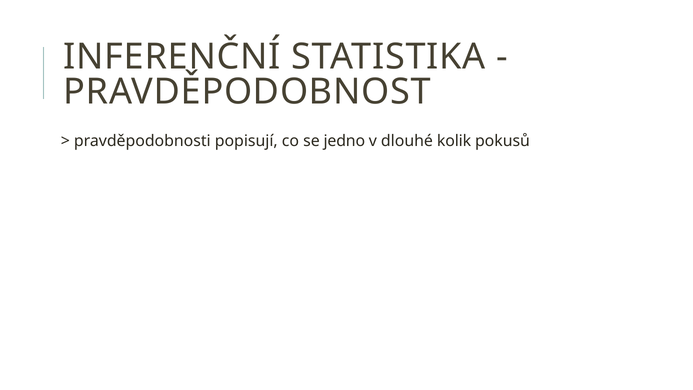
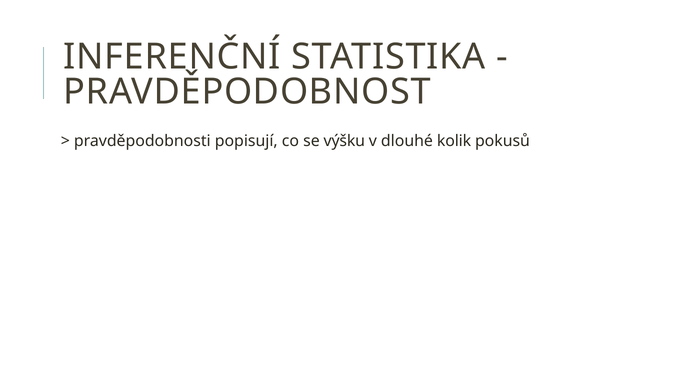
jedno: jedno -> výšku (344, 141)
